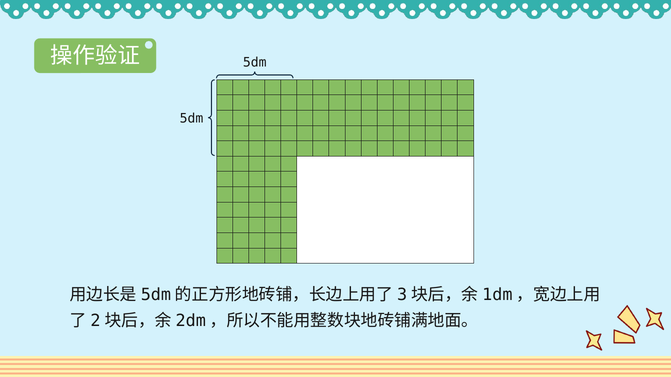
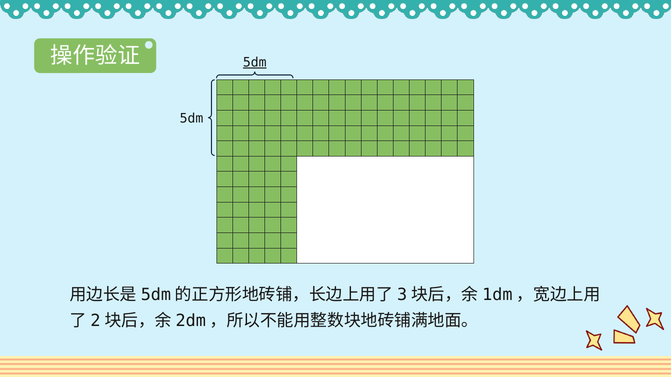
5dm underline: none -> present (255, 62)
